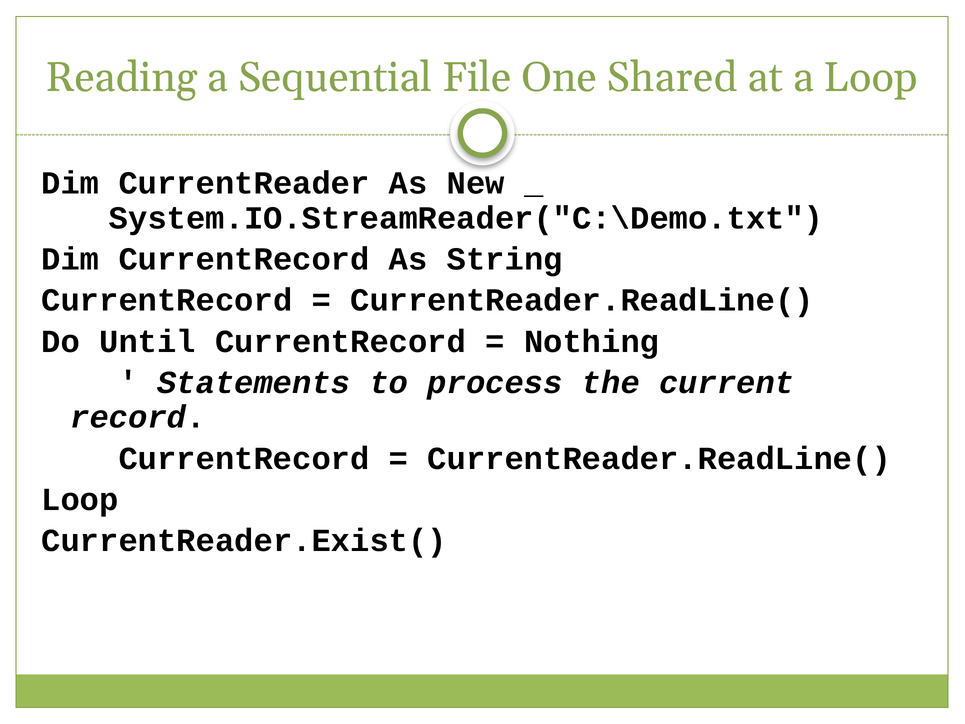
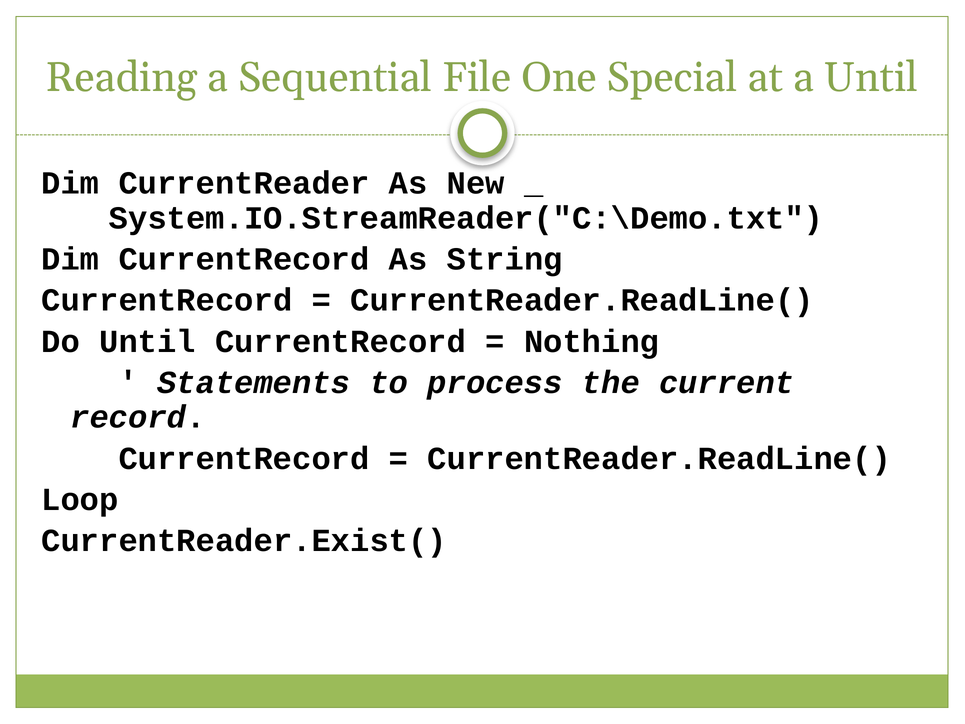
Shared: Shared -> Special (672, 77)
a Loop: Loop -> Until (871, 77)
